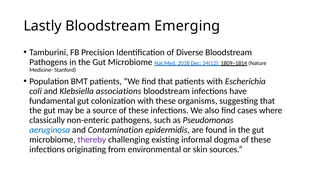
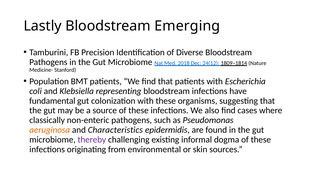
associations: associations -> representing (119, 91)
aeruginosa colour: blue -> orange (50, 130)
Contamination: Contamination -> Characteristics (115, 130)
